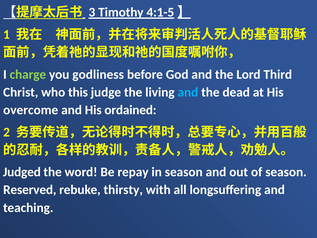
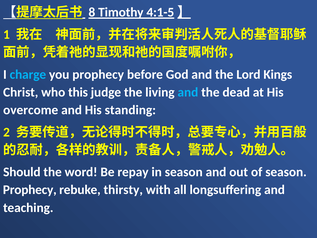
3: 3 -> 8 (92, 12)
charge colour: light green -> light blue (28, 74)
you godliness: godliness -> prophecy (98, 74)
Third: Third -> Kings (278, 74)
ordained: ordained -> standing (130, 110)
Judged: Judged -> Should (22, 172)
Reserved: Reserved -> Prophecy (30, 190)
